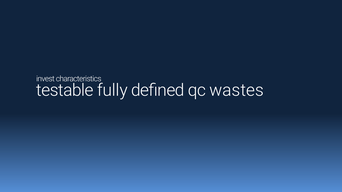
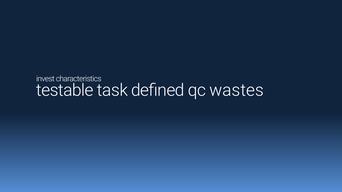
fully: fully -> task (112, 90)
